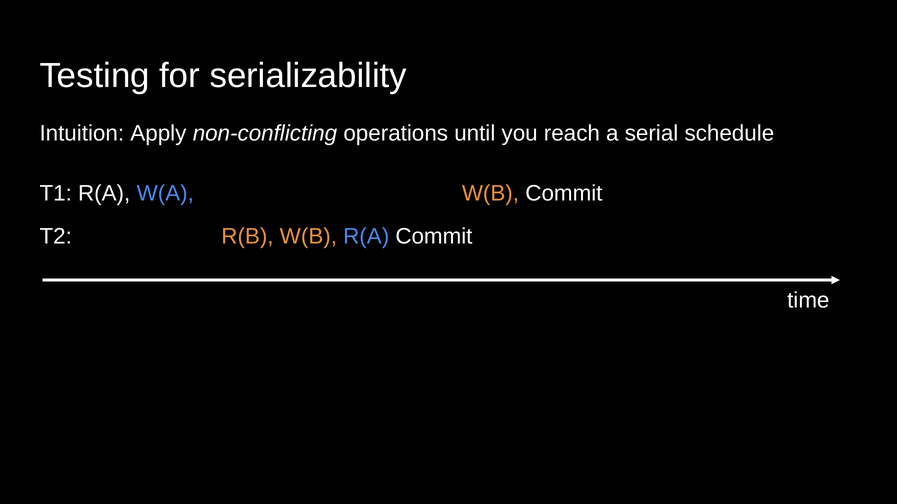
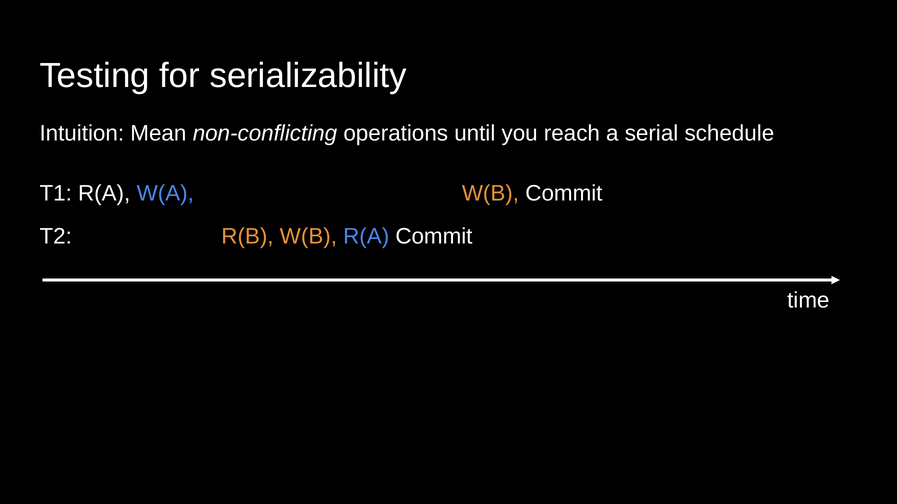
Apply: Apply -> Mean (158, 134)
